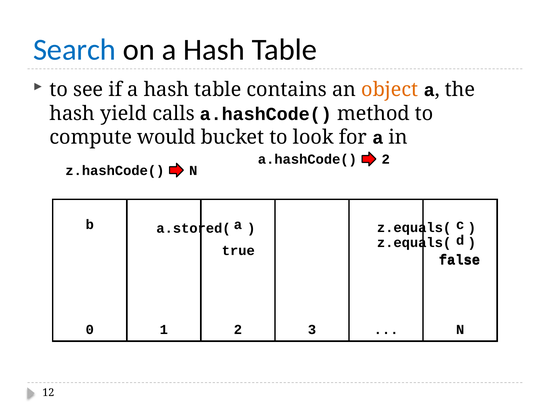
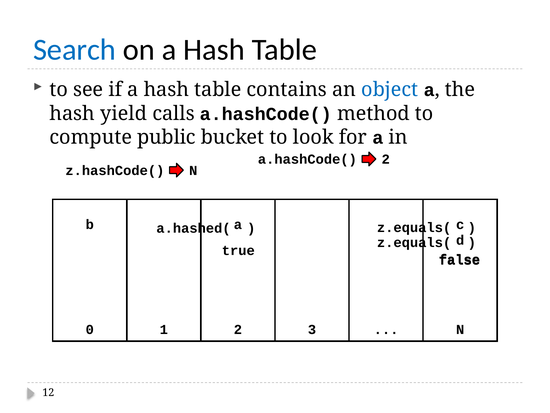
object colour: orange -> blue (390, 89)
would: would -> public (166, 137)
a.stored(: a.stored( -> a.hashed( (194, 228)
